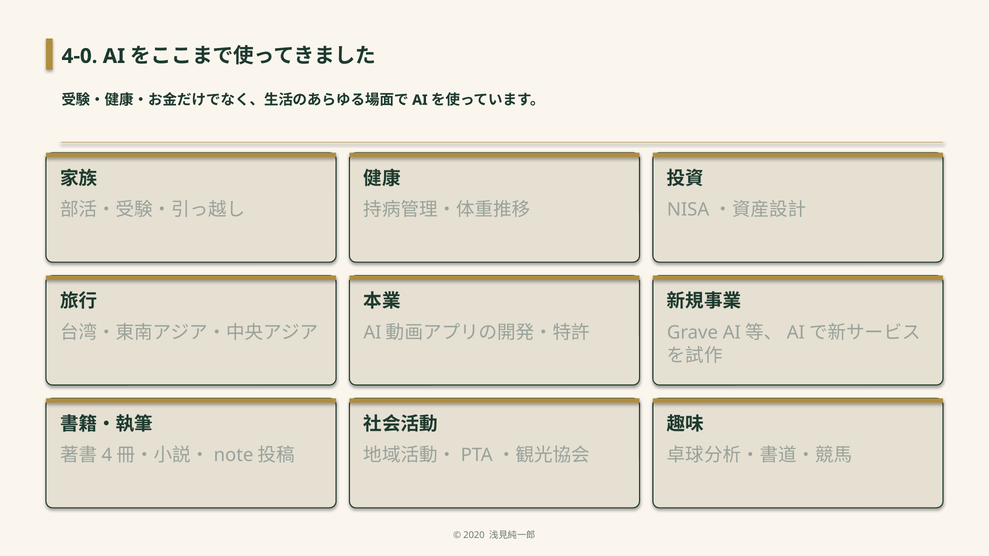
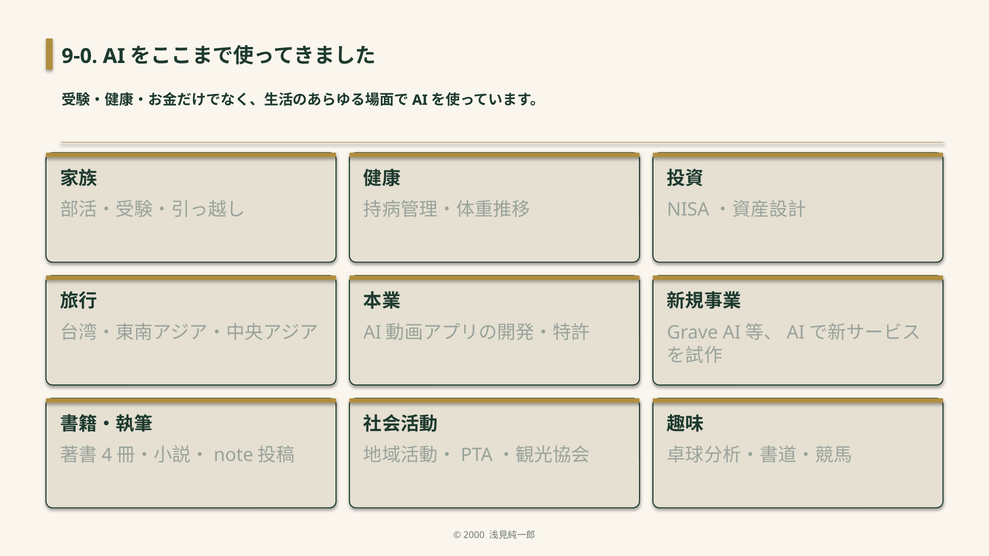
4-0: 4-0 -> 9-0 (80, 56)
2020: 2020 -> 2000 (474, 536)
